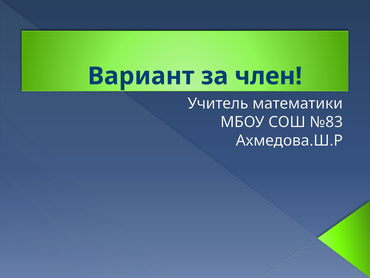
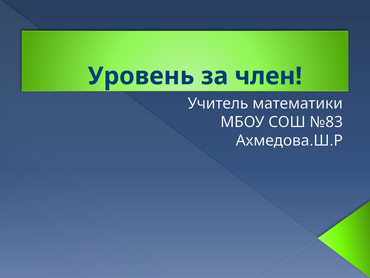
Вариант: Вариант -> Уровень (141, 76)
